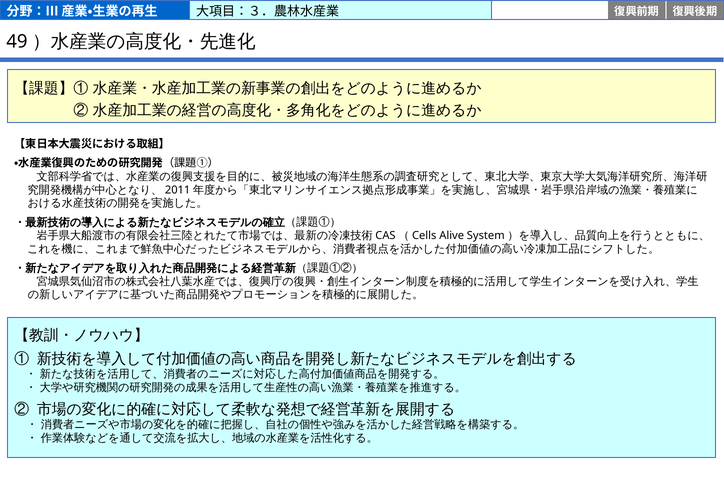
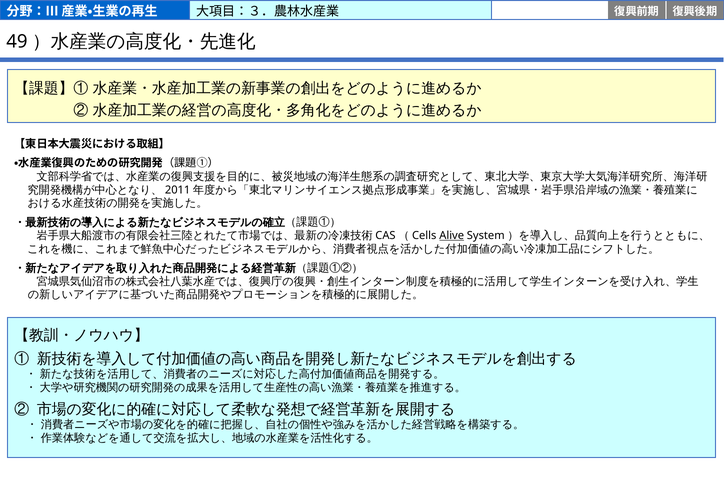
Alive underline: none -> present (452, 235)
